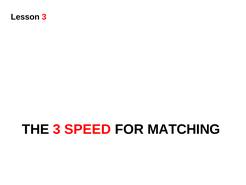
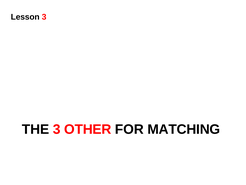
SPEED: SPEED -> OTHER (88, 129)
